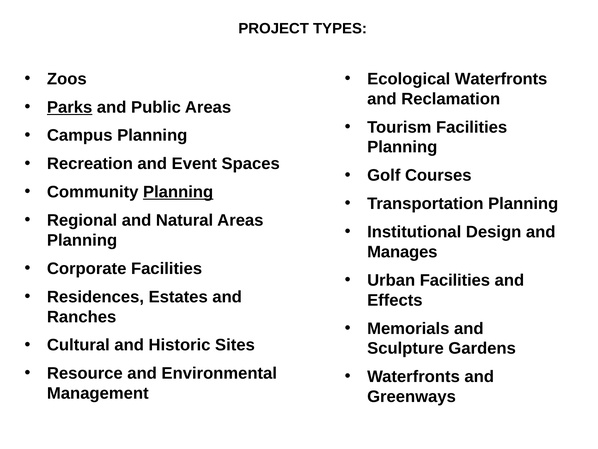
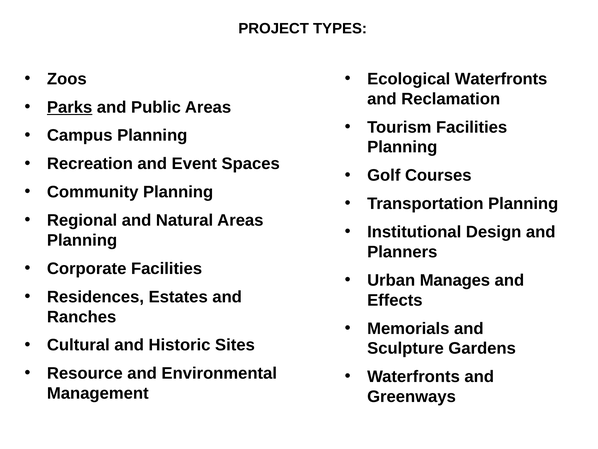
Planning underline: present -> none (178, 192)
Manages: Manages -> Planners (402, 252)
Urban Facilities: Facilities -> Manages (455, 280)
